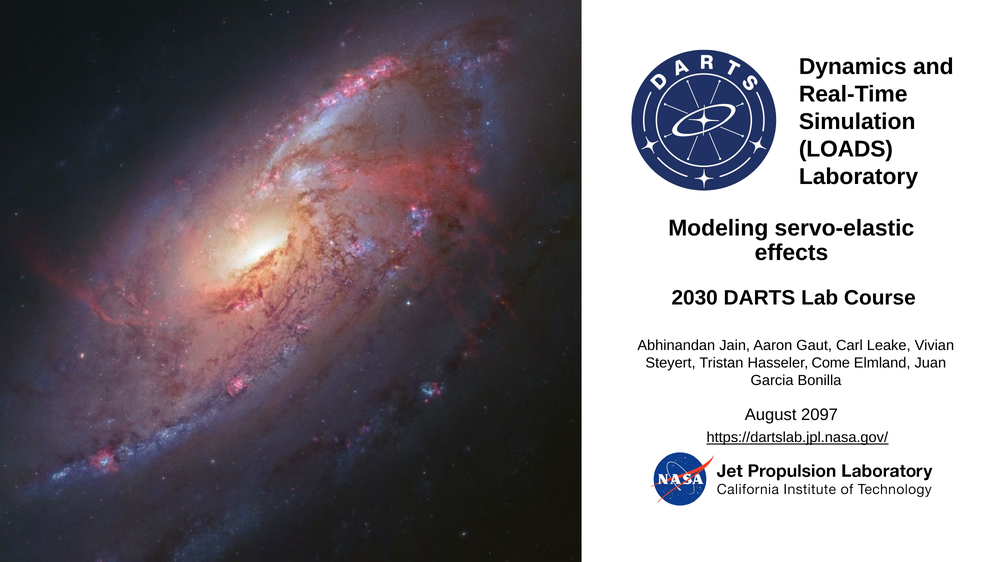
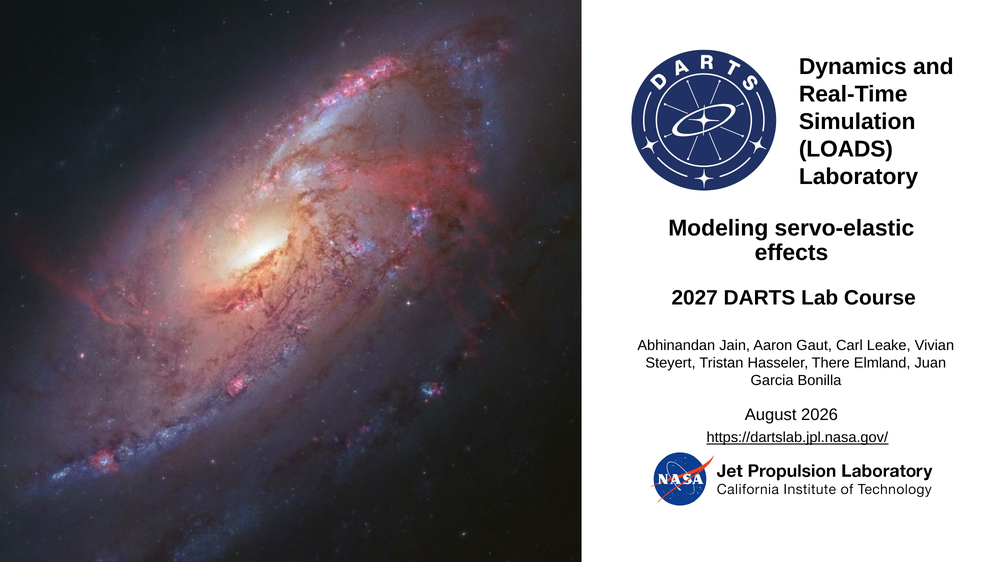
2030: 2030 -> 2027 (695, 298)
Come: Come -> There (831, 363)
2097: 2097 -> 2026 (820, 415)
